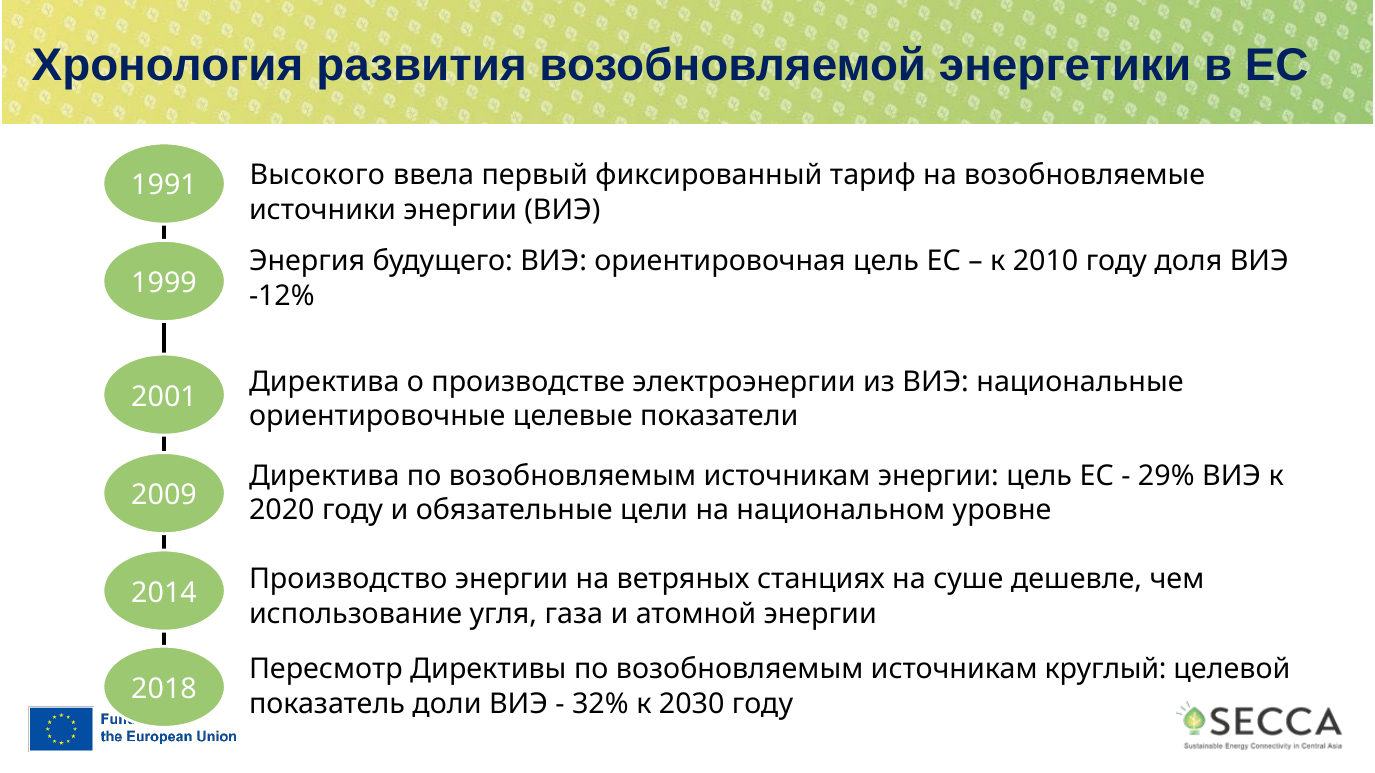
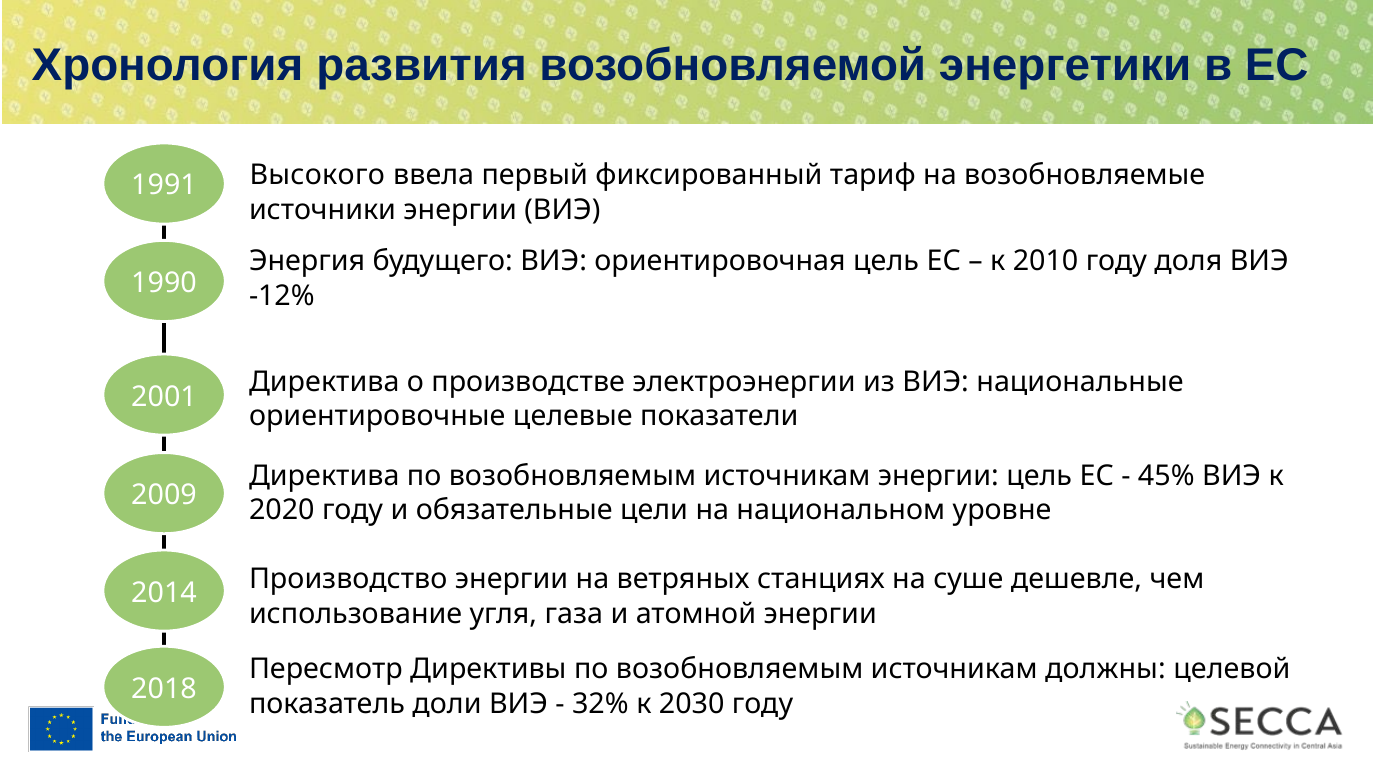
1999: 1999 -> 1990 (164, 283)
29%: 29% -> 45% (1166, 476)
круглый: круглый -> должны (1105, 670)
